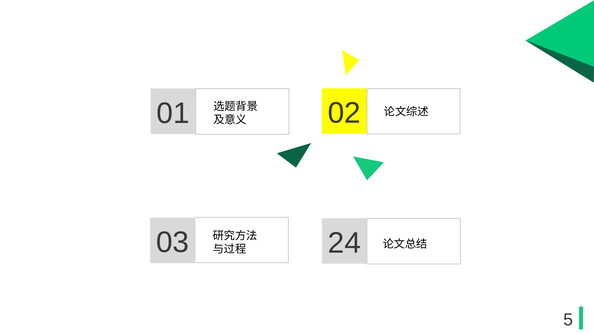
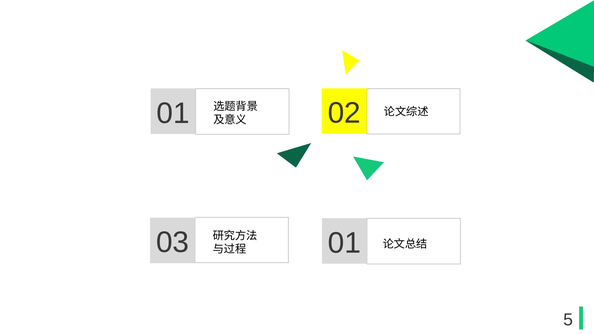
24: 24 -> 01 (344, 243)
